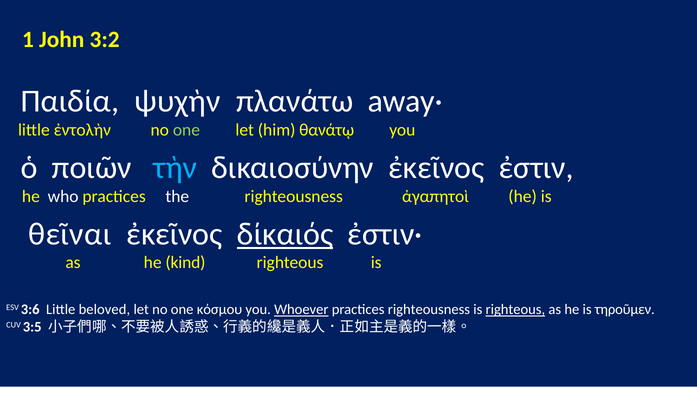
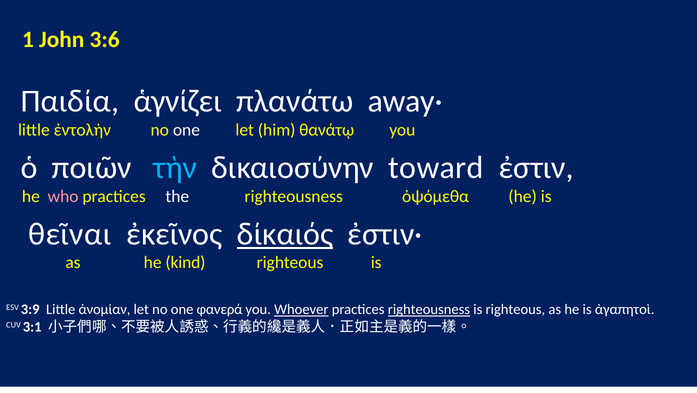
3:2: 3:2 -> 3:6 (105, 40)
ψυχὴν: ψυχὴν -> ἁγνίζει (178, 101)
one colour: light green -> white (186, 130)
δικαιοσύνην ἐκεῖνος: ἐκεῖνος -> toward (436, 168)
who colour: white -> pink (63, 196)
ἀγαπητοὶ: ἀγαπητοὶ -> ὀψόμεθα (436, 196)
3:6: 3:6 -> 3:9 (30, 310)
beloved: beloved -> ἀνομίαν (105, 310)
κόσμου: κόσμου -> φανερά (220, 310)
righteousness underline: none -> present (429, 310)
righteous underline: present -> none (515, 310)
τηροῦμεν: τηροῦμεν -> ἀγαπητοὶ (625, 310)
3:5: 3:5 -> 3:1 (32, 327)
